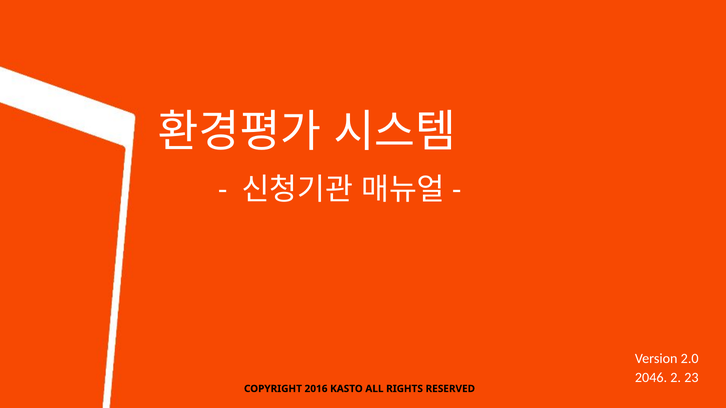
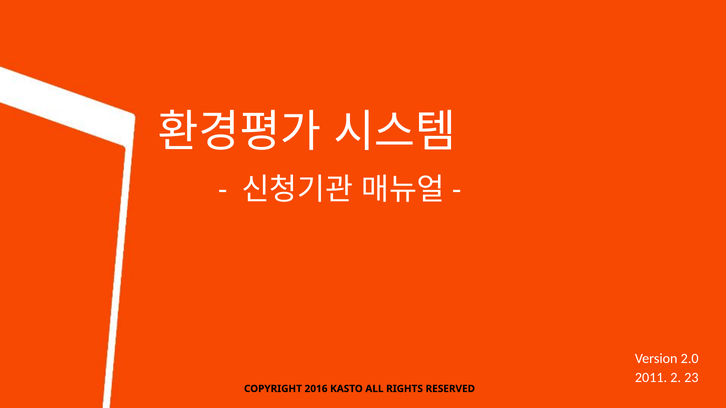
2046: 2046 -> 2011 (651, 378)
